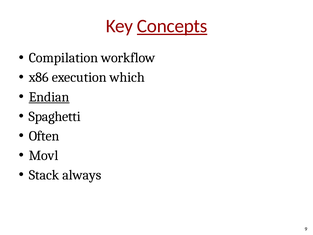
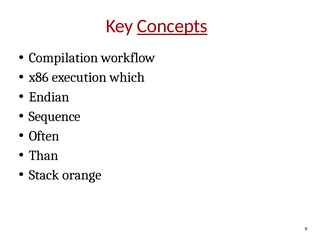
Endian underline: present -> none (49, 97)
Spaghetti: Spaghetti -> Sequence (55, 116)
Movl: Movl -> Than (44, 155)
always: always -> orange (82, 175)
